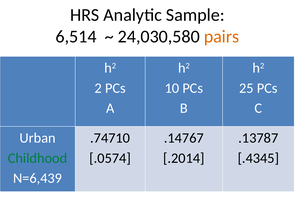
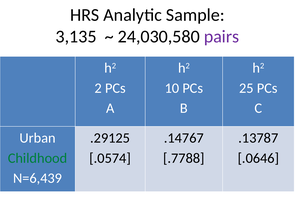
6,514: 6,514 -> 3,135 (76, 37)
pairs colour: orange -> purple (221, 37)
.74710: .74710 -> .29125 (110, 138)
.2014: .2014 -> .7788 (184, 158)
.4345: .4345 -> .0646 (258, 158)
